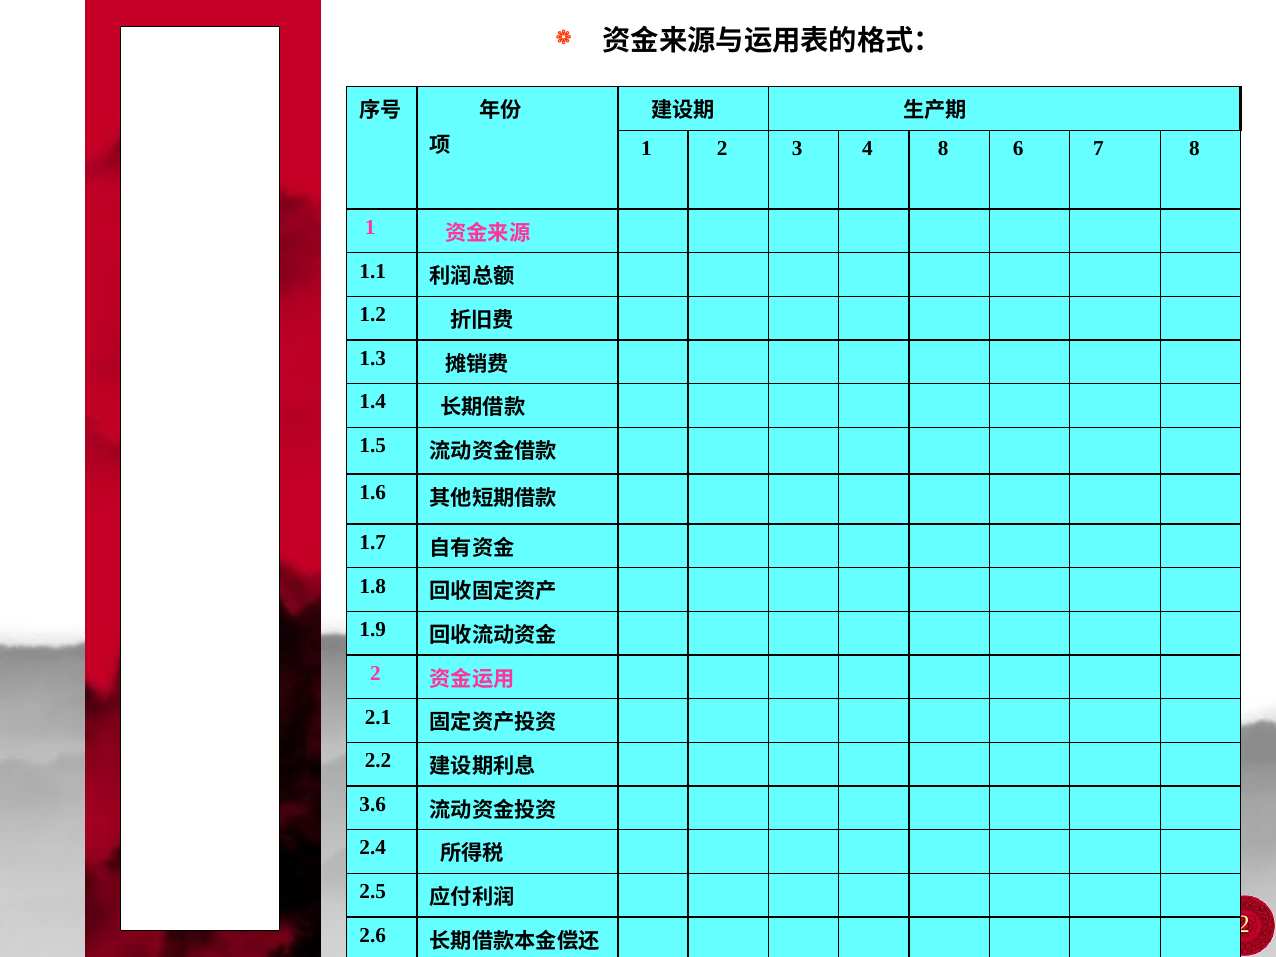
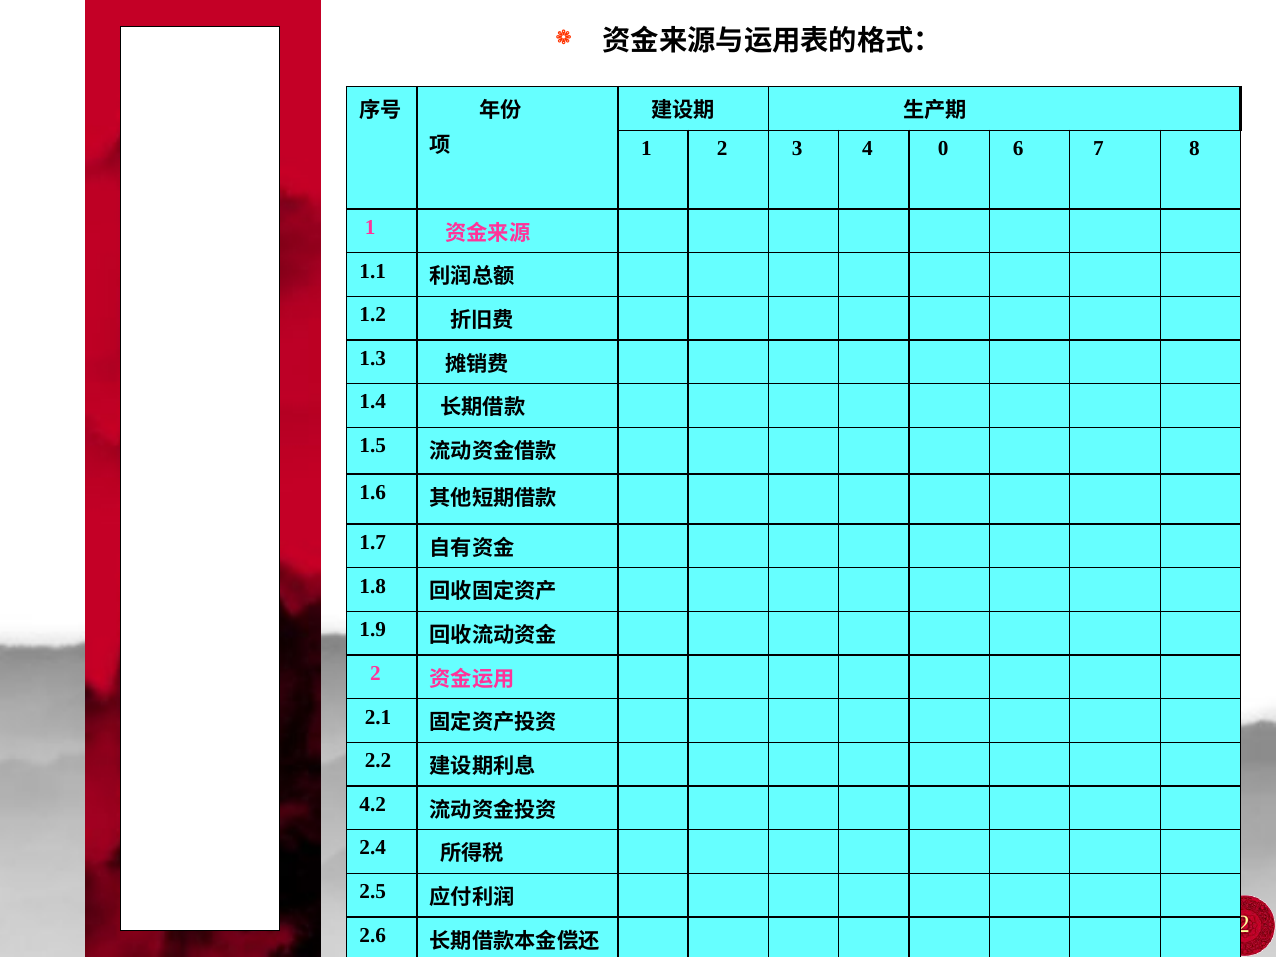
4 8: 8 -> 0 (943, 149)
3.6: 3.6 -> 4.2 (373, 804)
